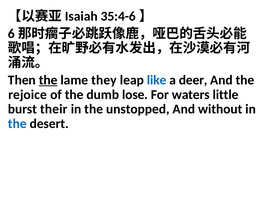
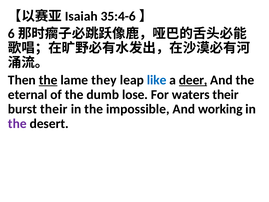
deer underline: none -> present (193, 80)
rejoice: rejoice -> eternal (28, 94)
waters little: little -> their (226, 94)
unstopped: unstopped -> impossible (138, 109)
without: without -> working (220, 109)
the colour: blue -> purple (17, 124)
